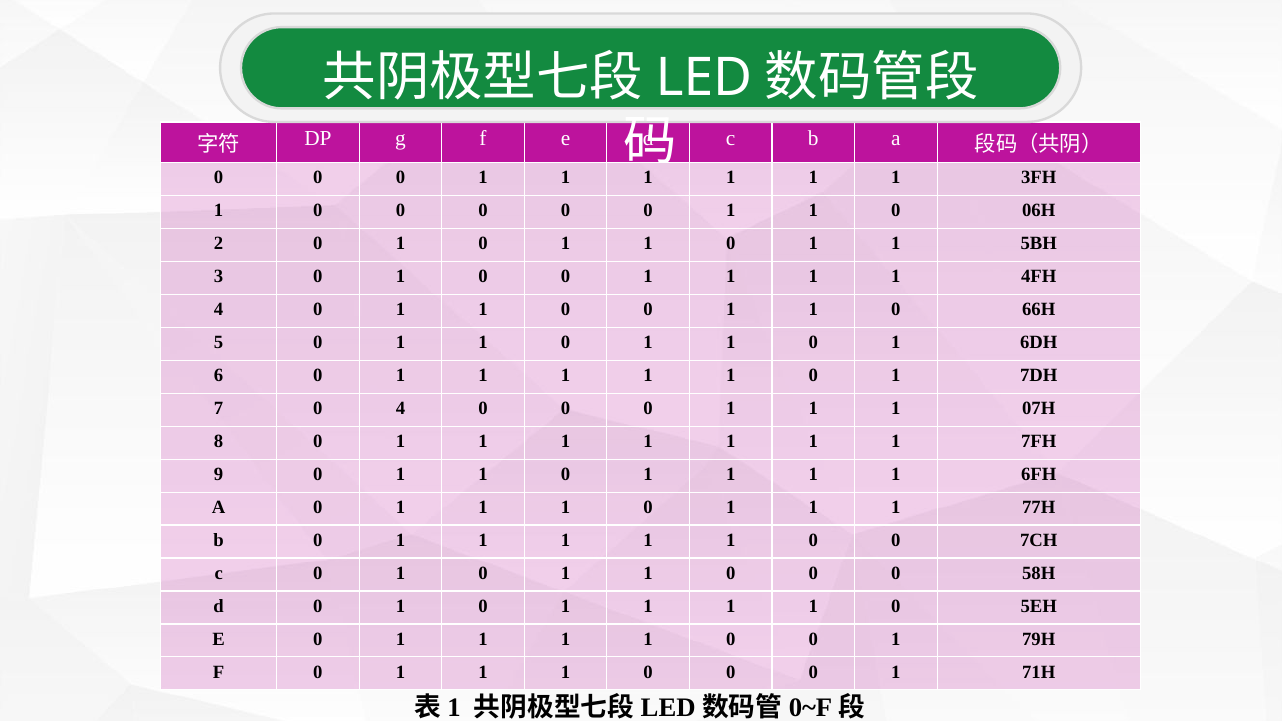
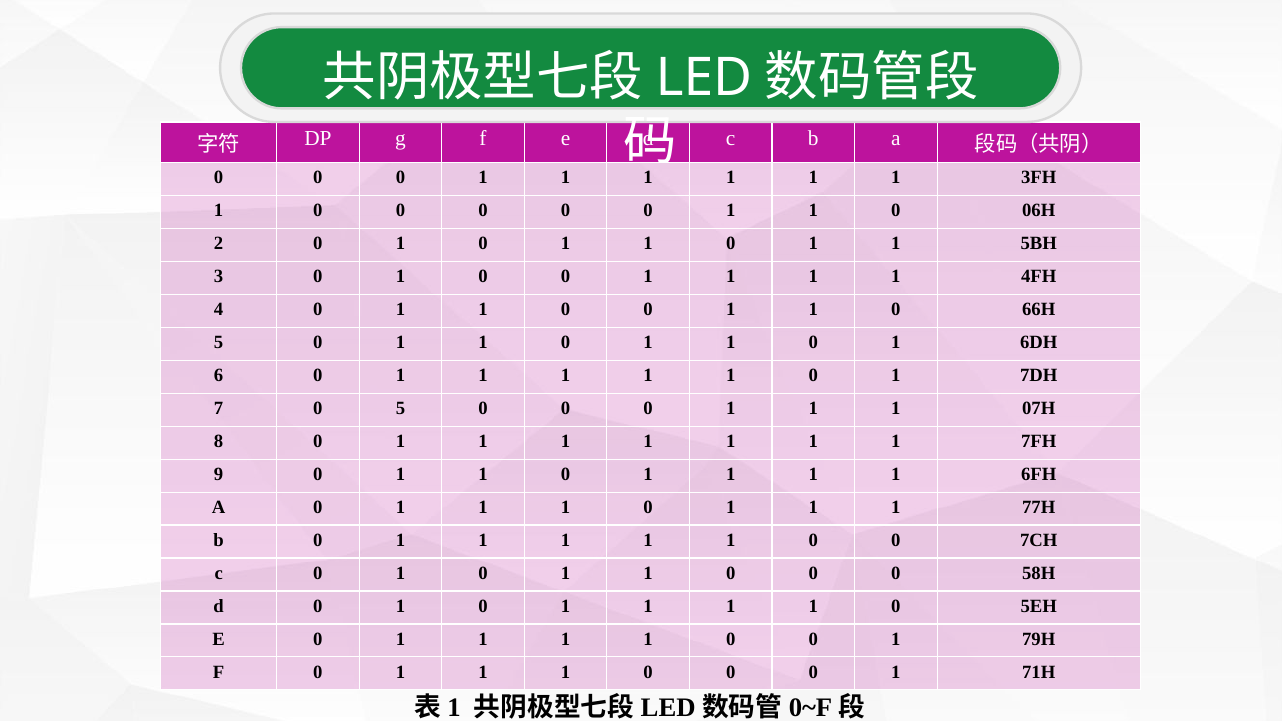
0 4: 4 -> 5 (400, 409)
